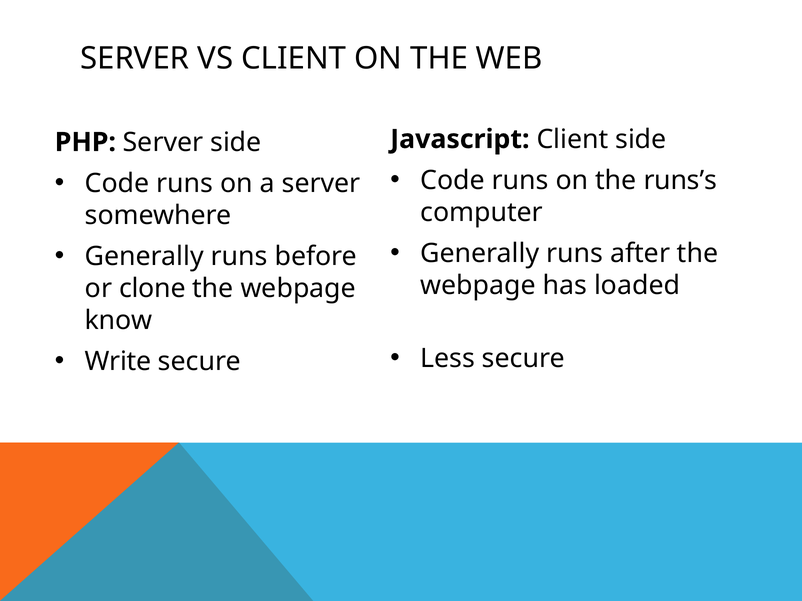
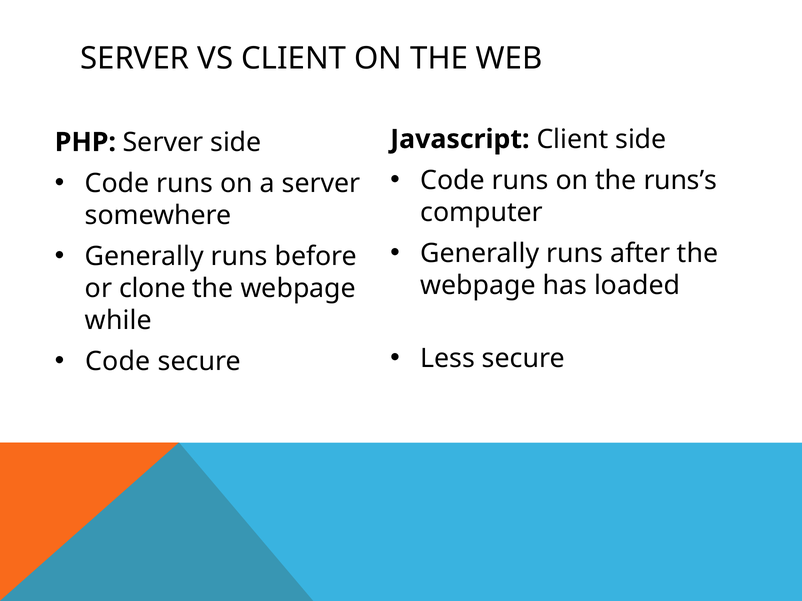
know: know -> while (118, 321)
Write: Write -> Code (118, 362)
